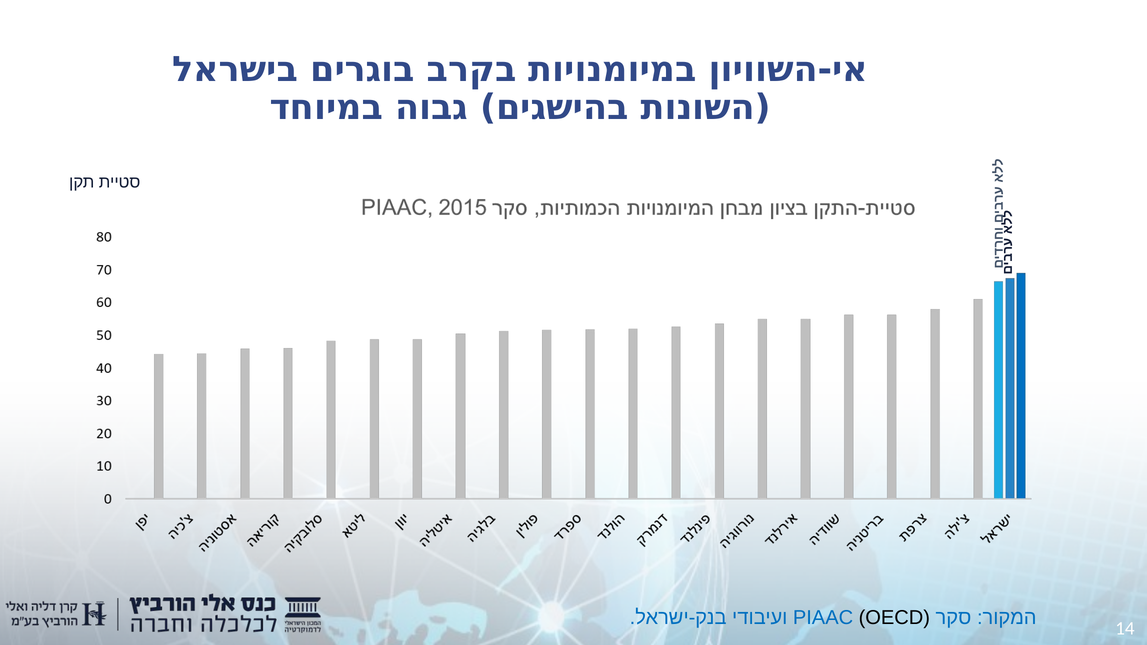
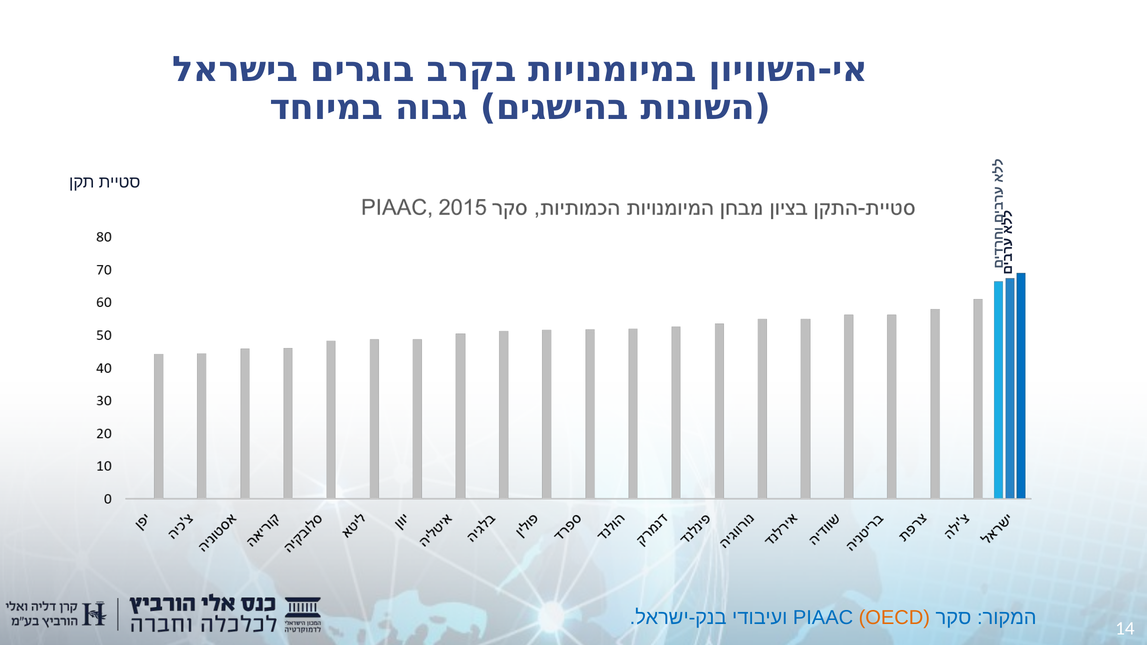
OECD colour: black -> orange (894, 618)
